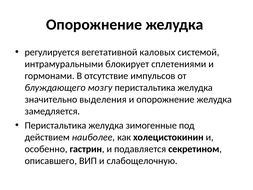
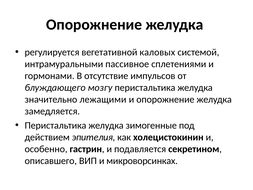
блокирует: блокирует -> пассивное (127, 64)
выделения: выделения -> лежащими (103, 99)
наиболее: наиболее -> эпителия (94, 137)
слабощелочную: слабощелочную -> микроворсинках (142, 161)
